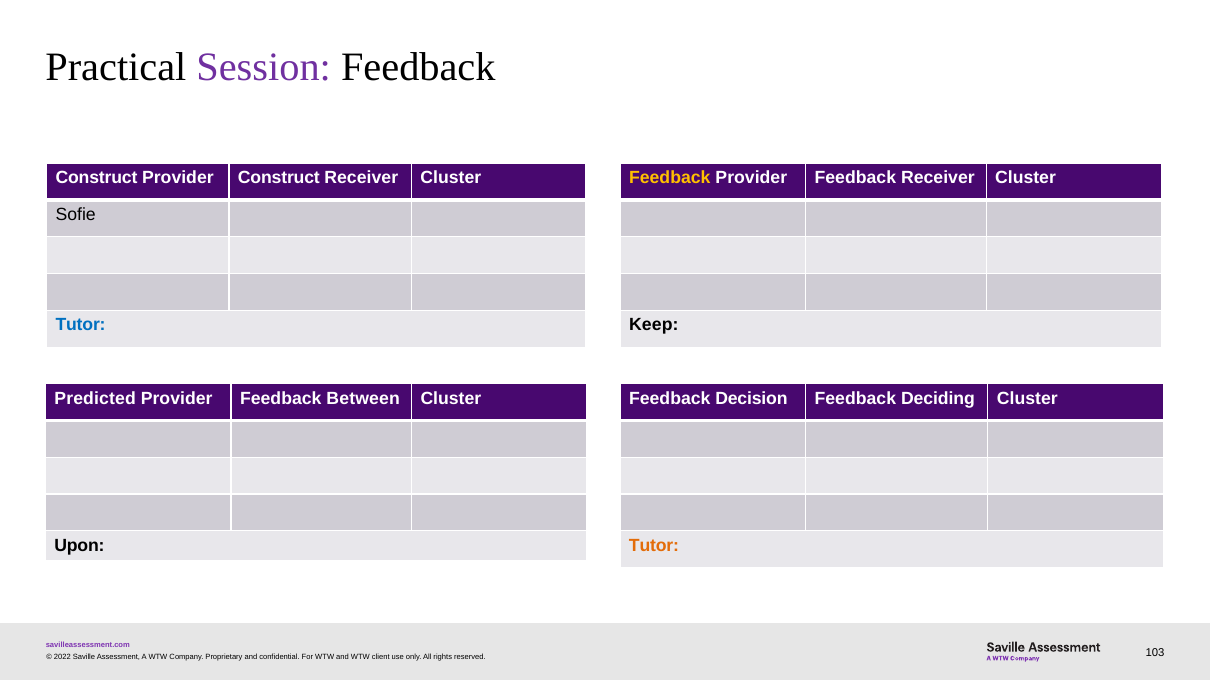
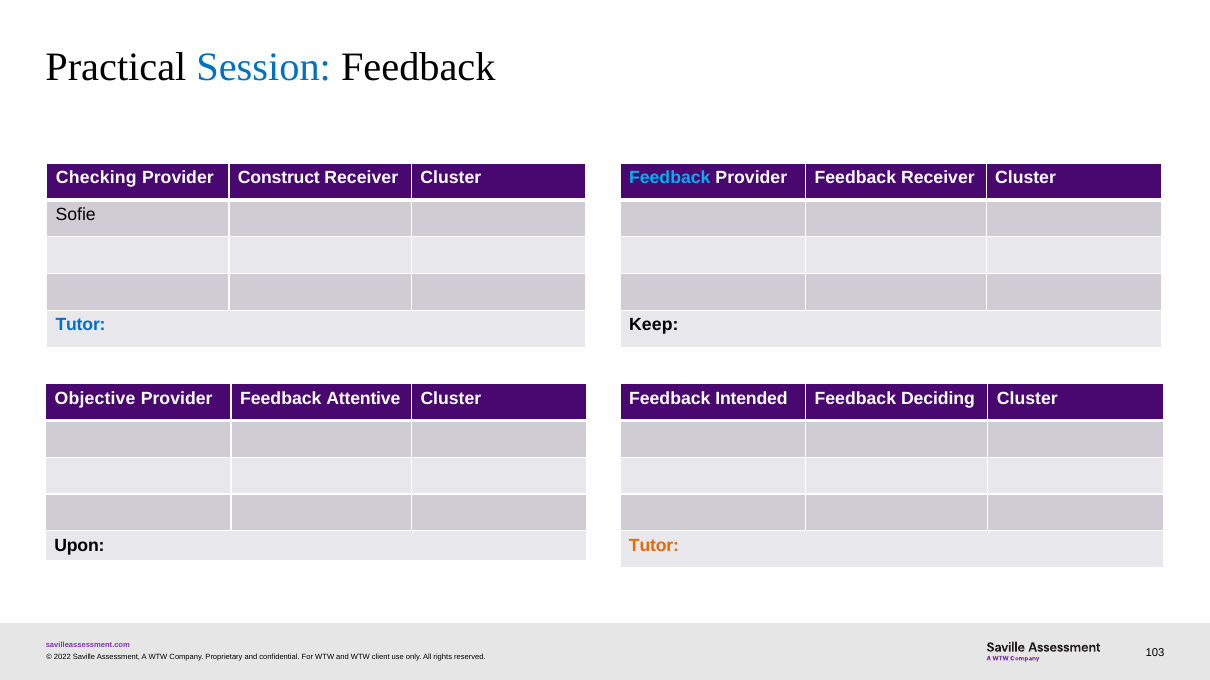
Session colour: purple -> blue (264, 67)
Construct: Construct -> Checking (96, 178)
Feedback colour: yellow -> light blue (670, 178)
Predicted: Predicted -> Objective (95, 399)
Between: Between -> Attentive (363, 399)
Decision: Decision -> Intended (751, 399)
